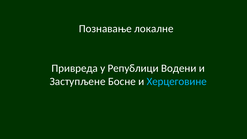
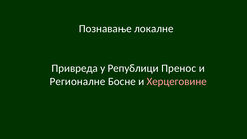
Водени: Водени -> Пренос (179, 68)
Заступљене: Заступљене -> Регионалне (78, 82)
Херцеговине colour: light blue -> pink (177, 82)
